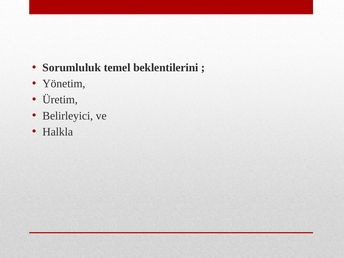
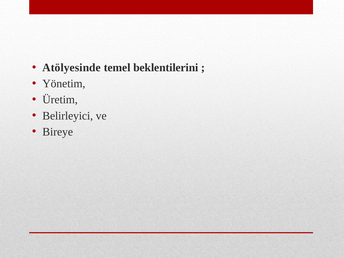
Sorumluluk: Sorumluluk -> Atölyesinde (72, 68)
Halkla: Halkla -> Bireye (58, 132)
